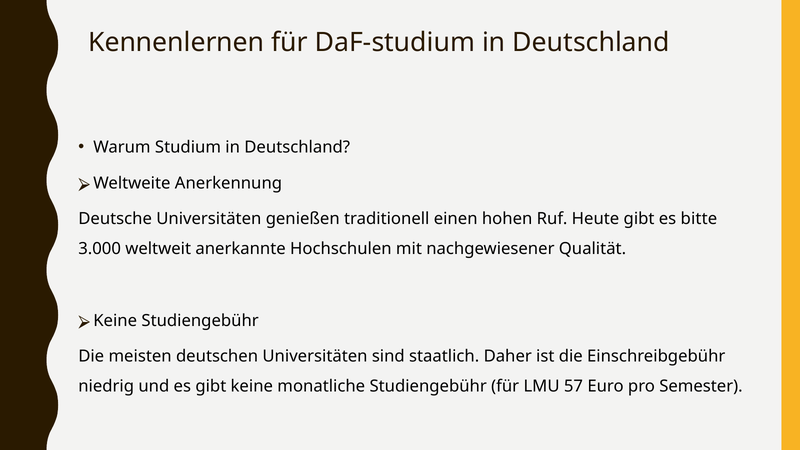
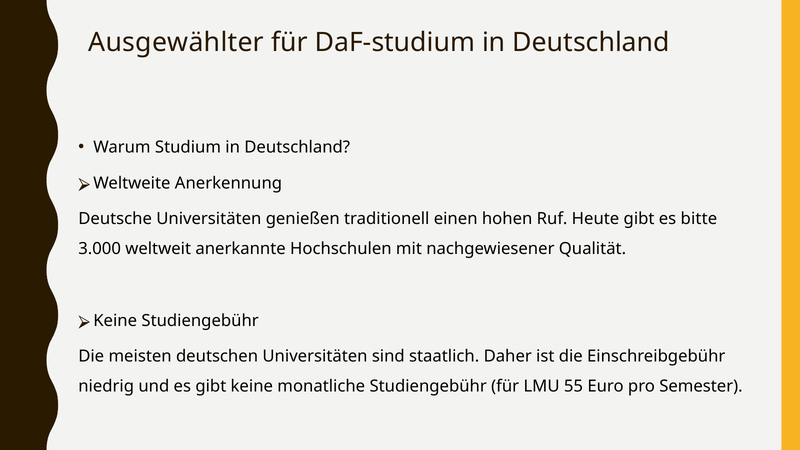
Kennenlernen: Kennenlernen -> Ausgewählter (176, 42)
57: 57 -> 55 (573, 386)
